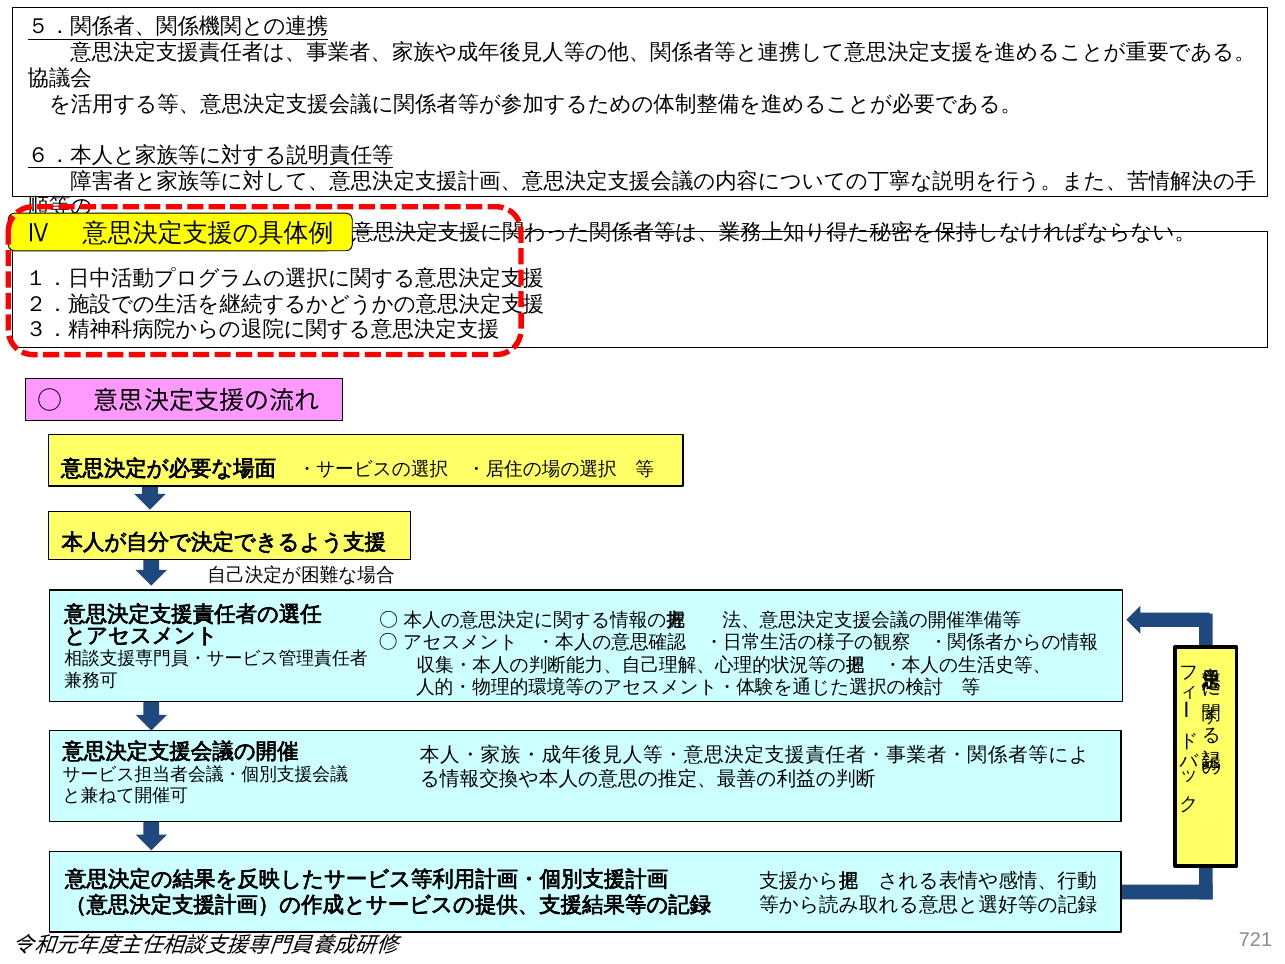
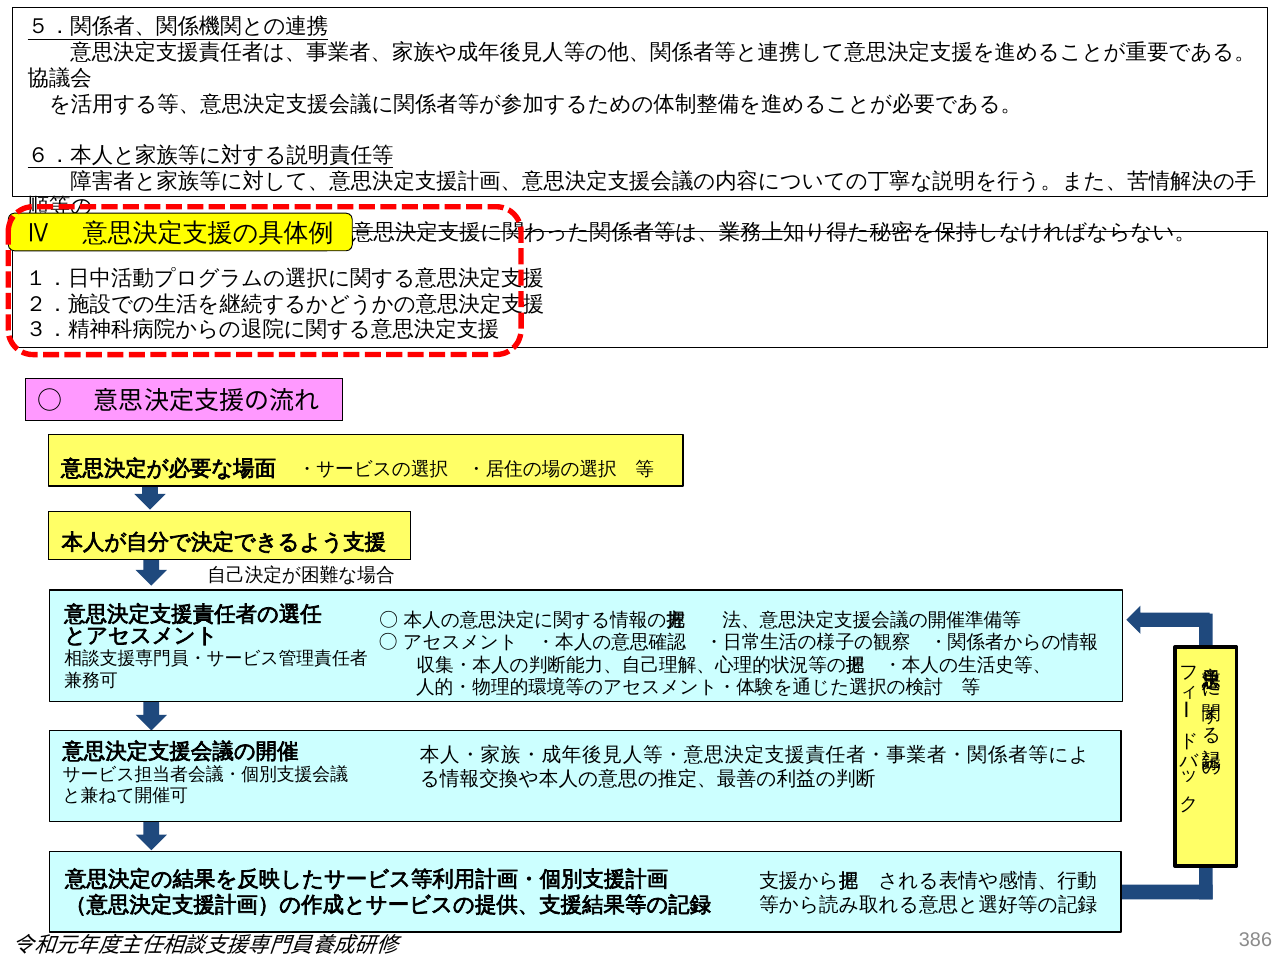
721: 721 -> 386 (1256, 939)
